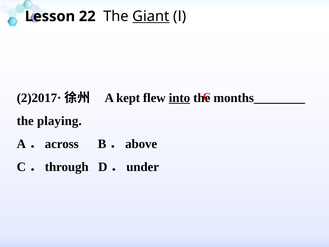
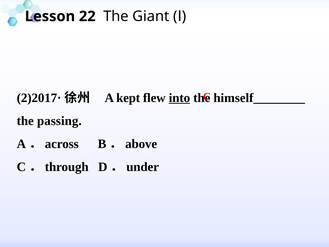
Giant underline: present -> none (151, 16)
months________: months________ -> himself________ (259, 98)
playing: playing -> passing (59, 121)
